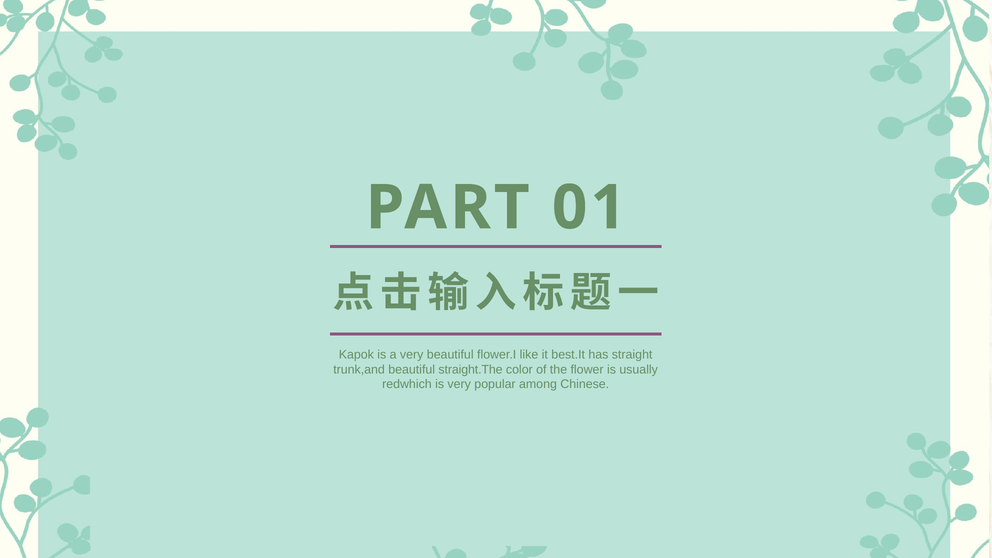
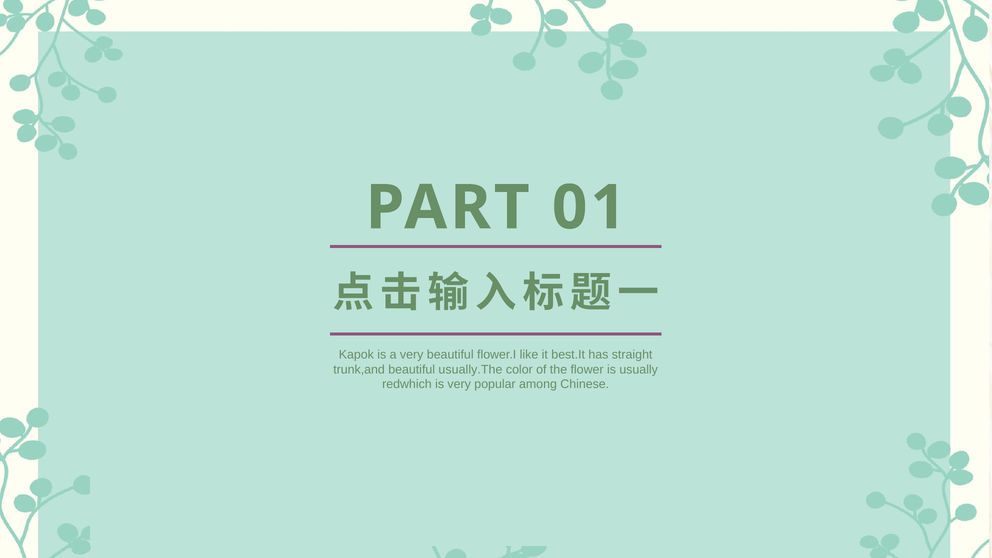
straight.The: straight.The -> usually.The (470, 370)
